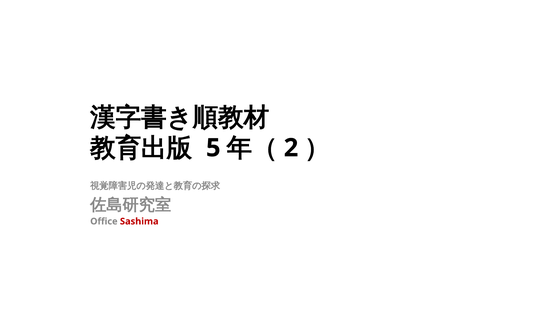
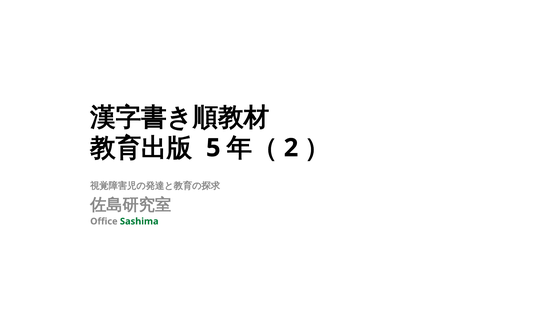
Sashima colour: red -> green (139, 221)
